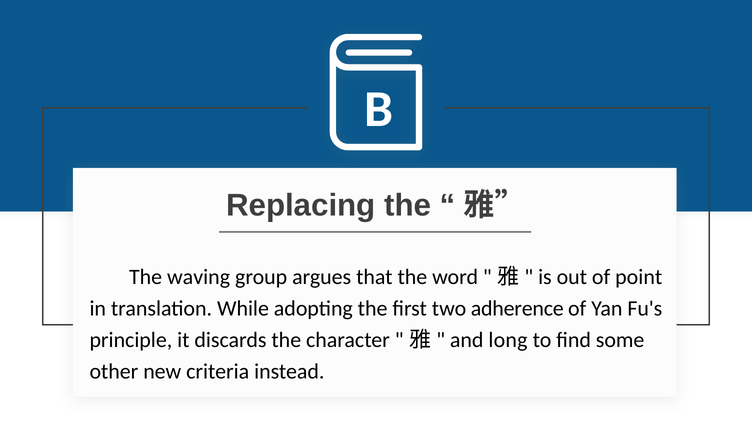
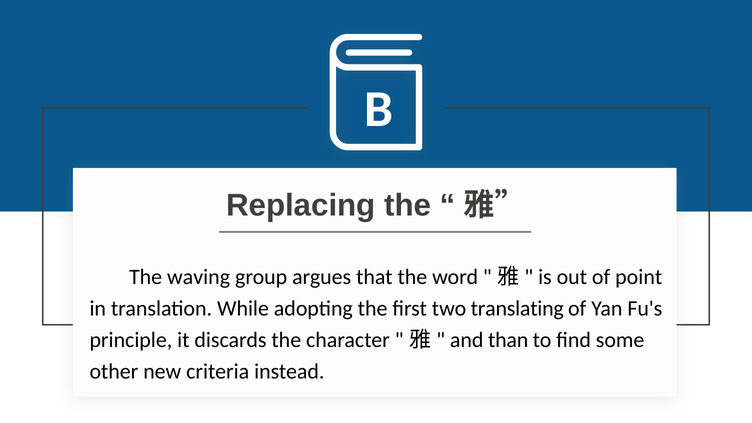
adherence: adherence -> translating (517, 309)
long: long -> than (508, 340)
